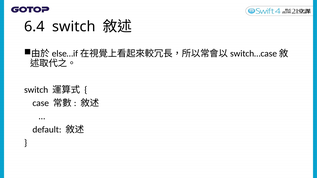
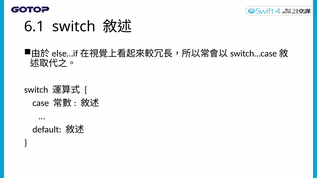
6.4: 6.4 -> 6.1 (34, 27)
